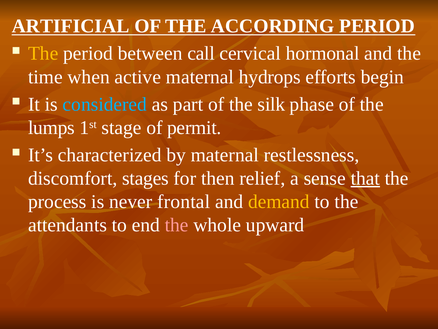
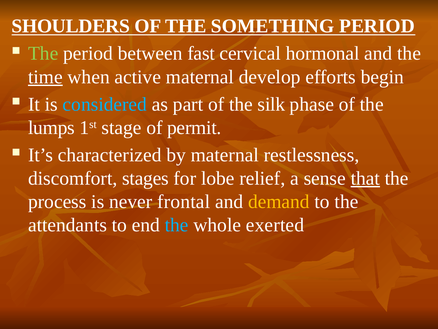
ARTIFICIAL: ARTIFICIAL -> SHOULDERS (71, 26)
ACCORDING: ACCORDING -> SOMETHING (273, 26)
The colour: yellow -> light green (43, 53)
call: call -> fast (201, 53)
time underline: none -> present (45, 77)
hydrops: hydrops -> develop (270, 77)
then: then -> lobe (218, 178)
the colour: pink -> light blue (177, 225)
upward: upward -> exerted (275, 225)
